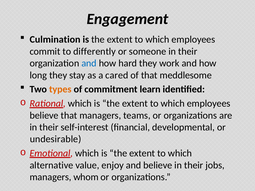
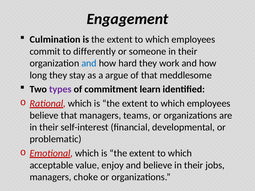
cared: cared -> argue (117, 75)
types colour: orange -> purple (60, 89)
undesirable: undesirable -> problematic (56, 139)
alternative: alternative -> acceptable (51, 165)
whom: whom -> choke (86, 177)
